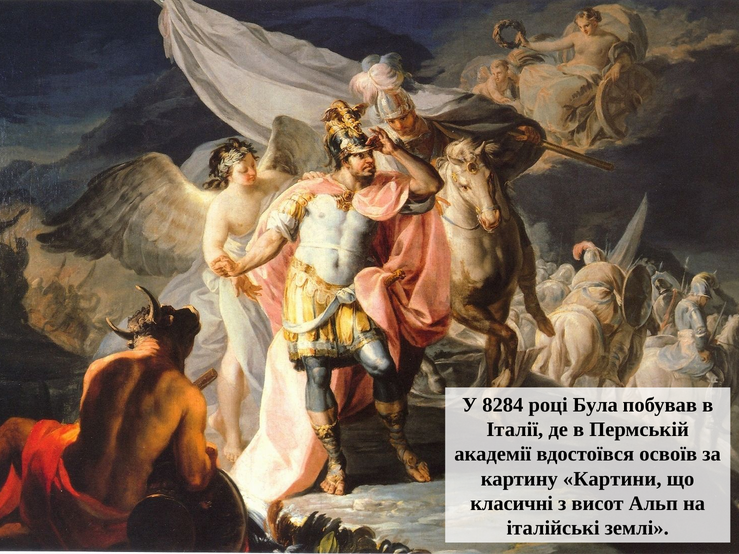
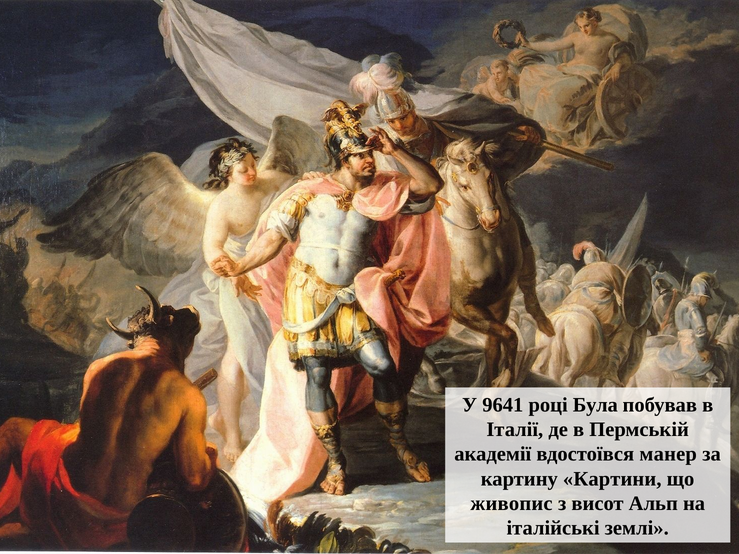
8284: 8284 -> 9641 (503, 405)
освоїв: освоїв -> манер (668, 454)
класичні: класичні -> живопис (512, 504)
